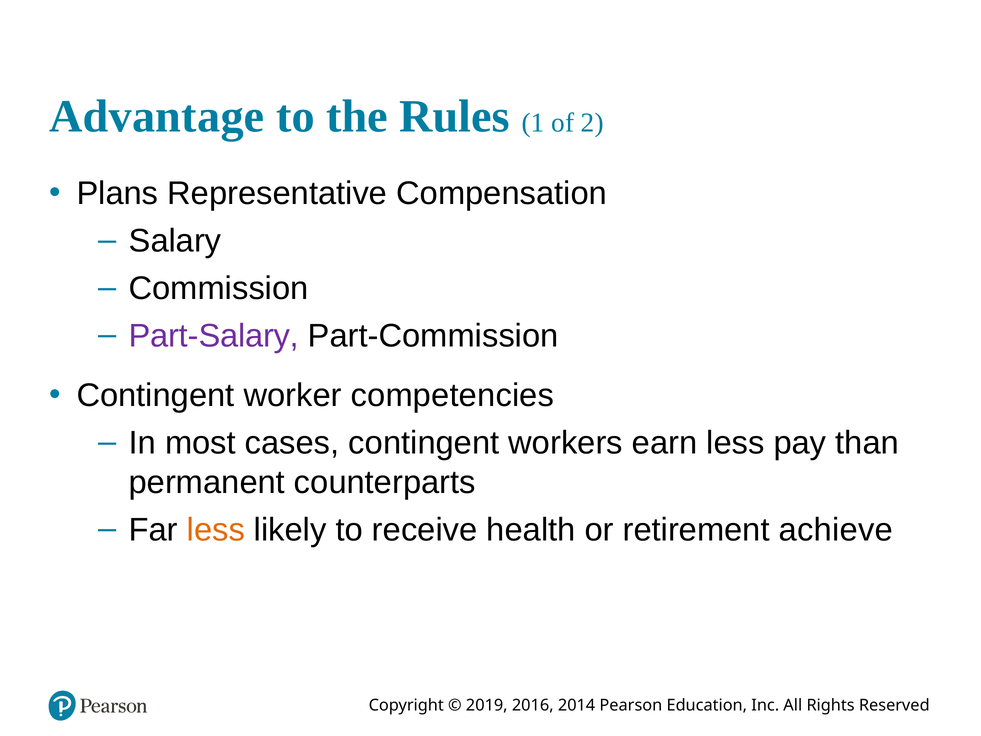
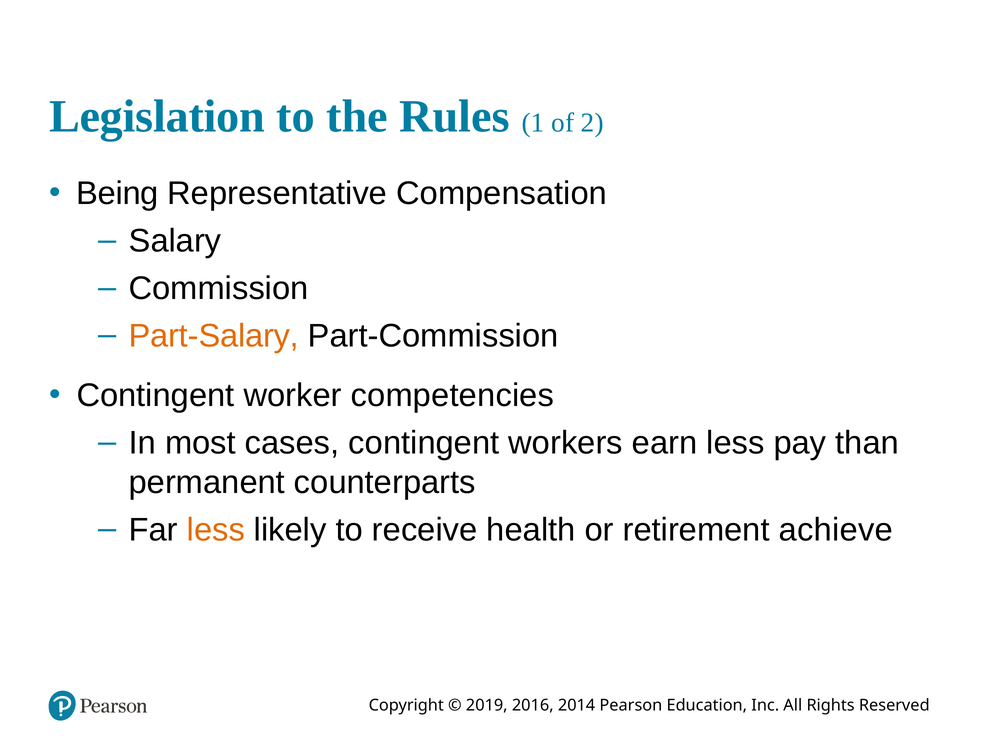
Advantage: Advantage -> Legislation (157, 116)
Plans: Plans -> Being (118, 194)
Part-Salary colour: purple -> orange (214, 336)
